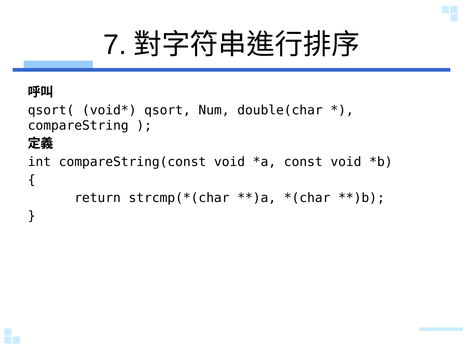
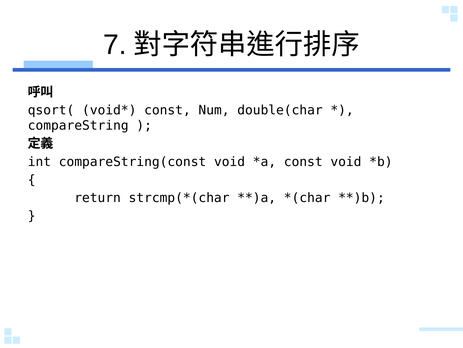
qsort: qsort -> const (167, 110)
